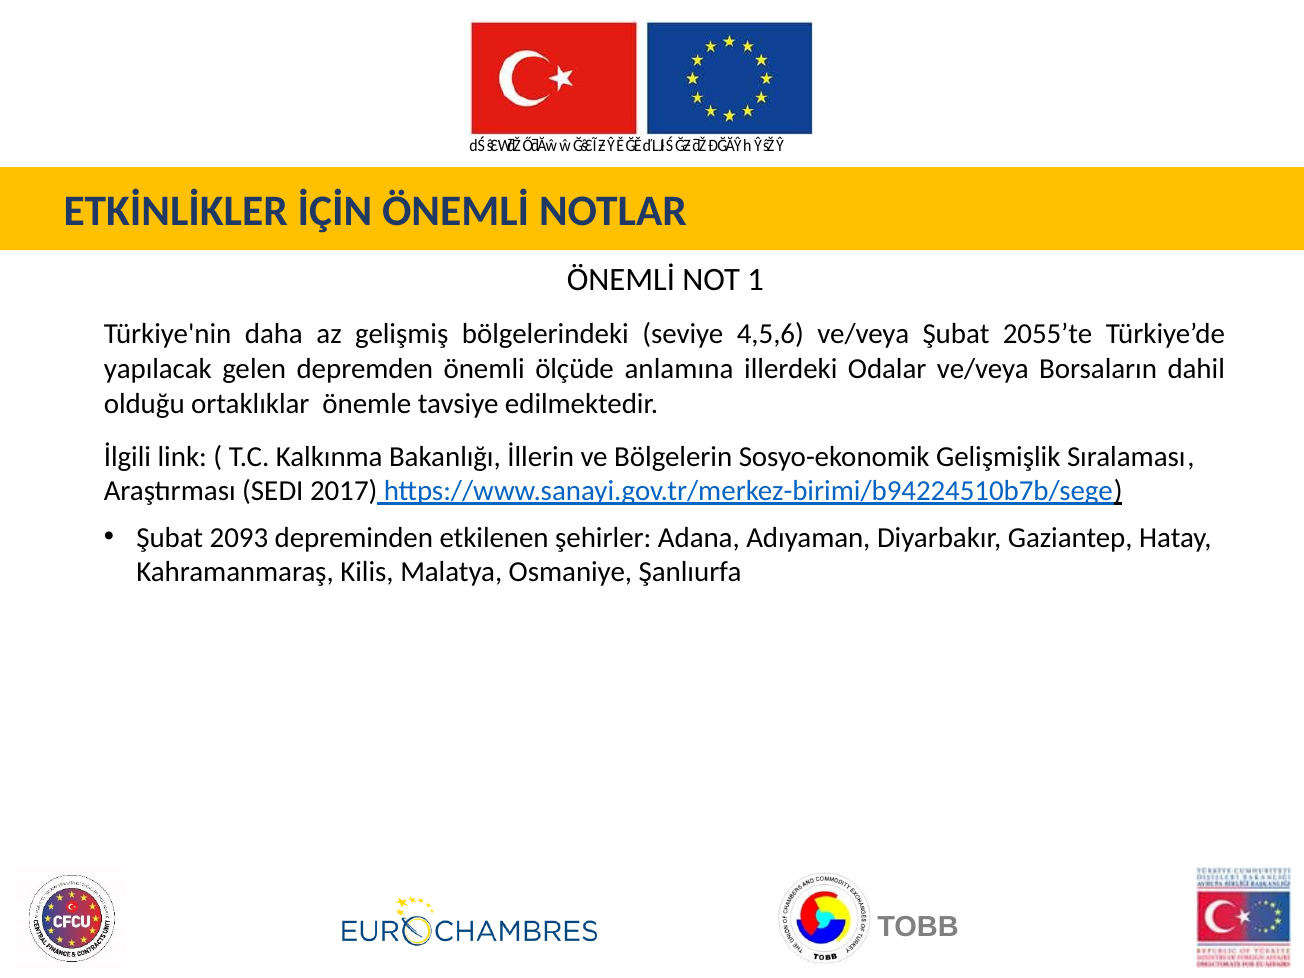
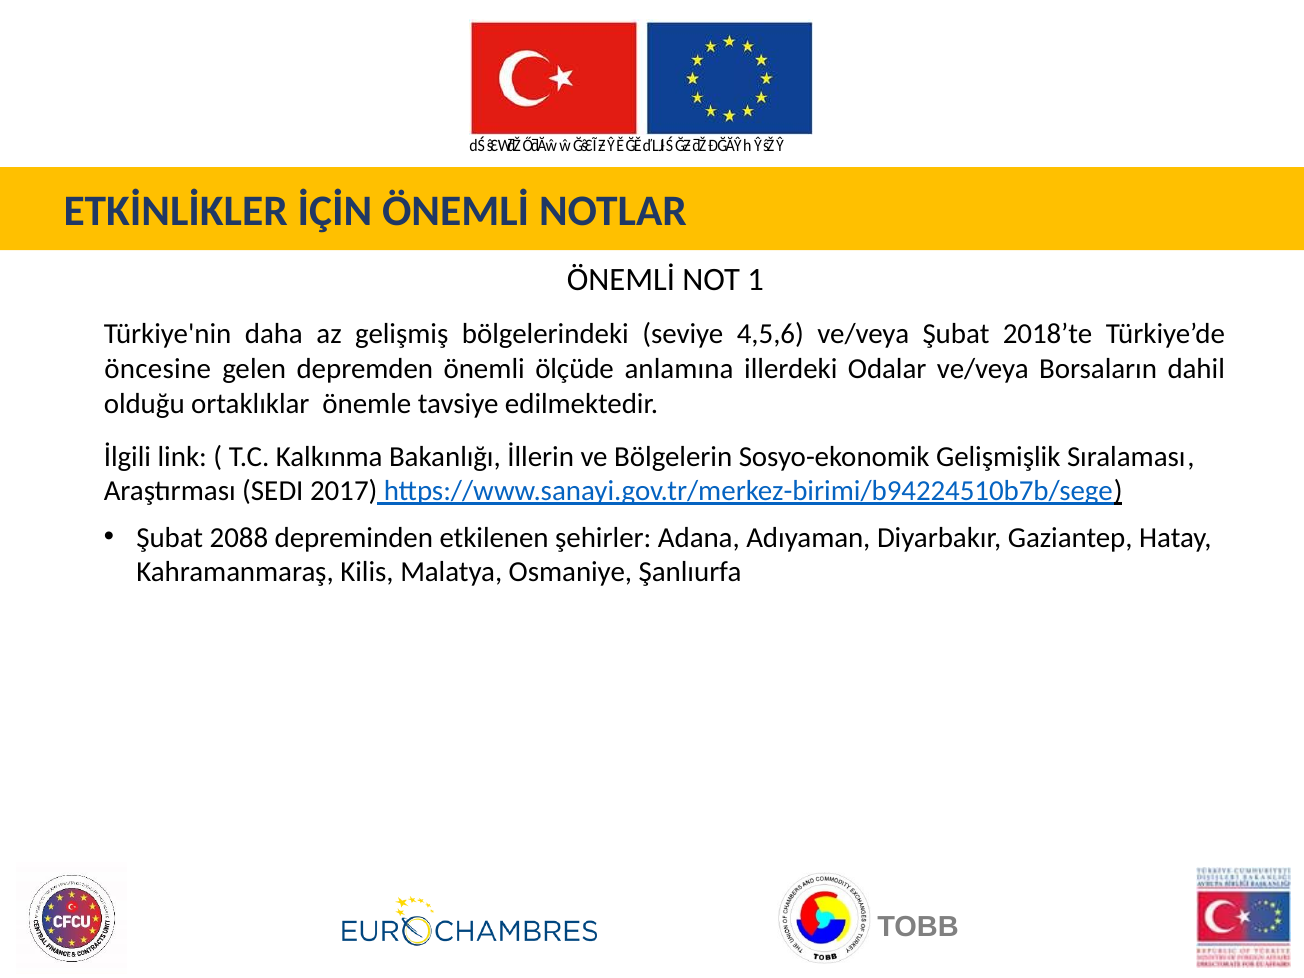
2055’te: 2055’te -> 2018’te (1048, 334)
yapılacak: yapılacak -> öncesine (158, 369)
2093: 2093 -> 2088 (239, 538)
